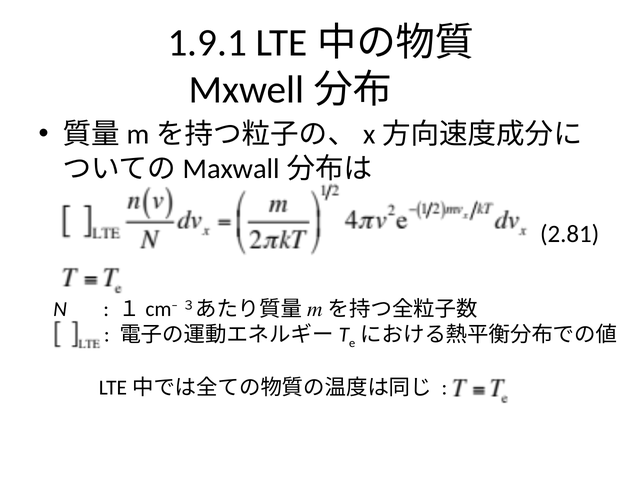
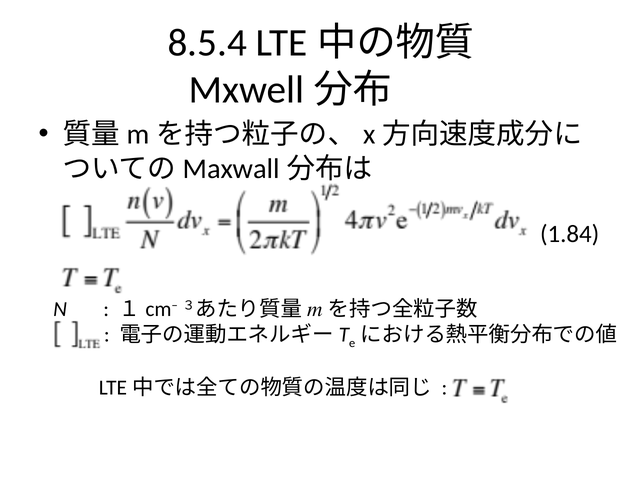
1.9.1: 1.9.1 -> 8.5.4 (207, 43)
2.81: 2.81 -> 1.84 (570, 234)
